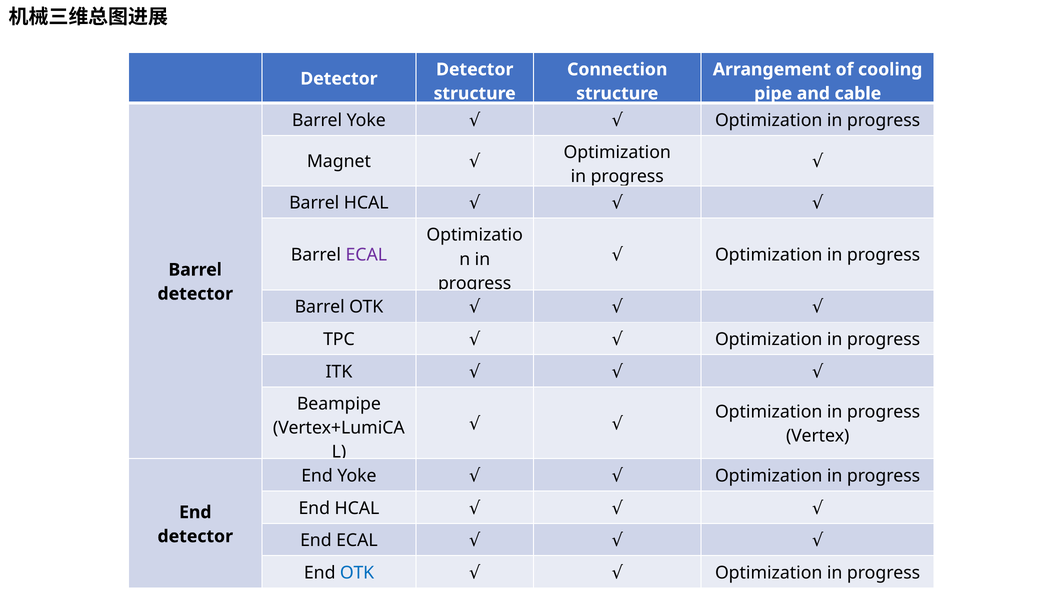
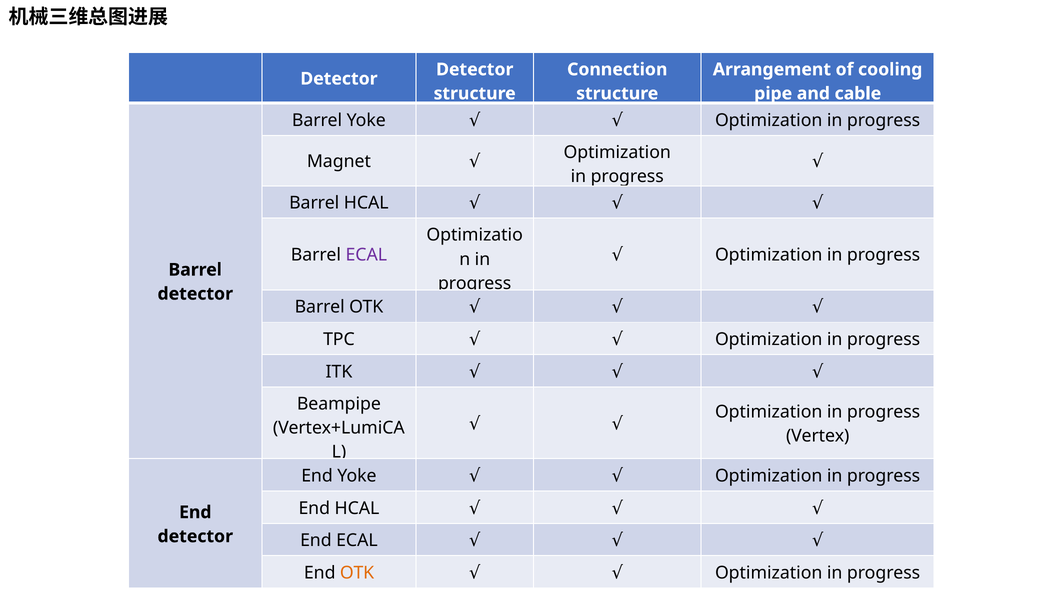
OTK colour: blue -> orange (357, 573)
